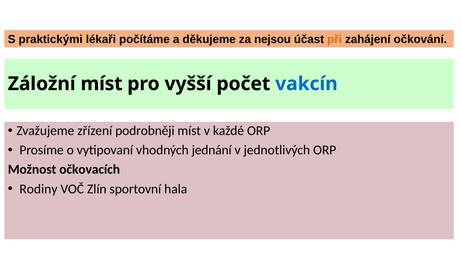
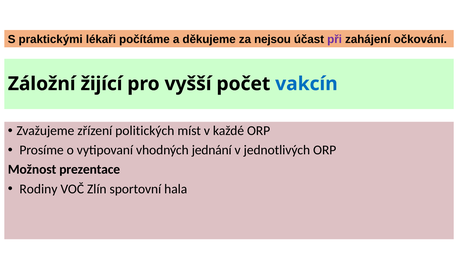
při colour: orange -> purple (335, 39)
Záložní míst: míst -> žijící (102, 84)
podrobněji: podrobněji -> politických (145, 130)
očkovacích: očkovacích -> prezentace (90, 169)
